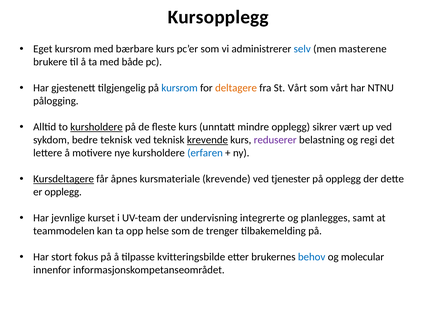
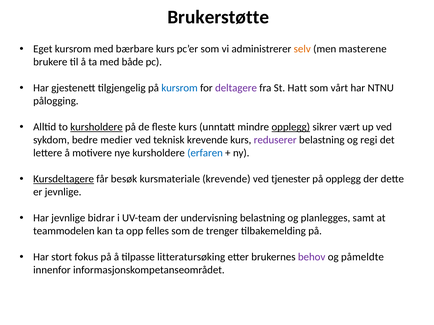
Kursopplegg: Kursopplegg -> Brukerstøtte (218, 17)
selv colour: blue -> orange (302, 49)
deltagere colour: orange -> purple (236, 88)
St Vårt: Vårt -> Hatt (297, 88)
opplegg underline: none -> present (291, 127)
bedre teknisk: teknisk -> medier (116, 140)
krevende underline: present -> none (207, 140)
åpnes: åpnes -> besøk (124, 179)
er opplegg: opplegg -> jevnlige (63, 192)
kurset: kurset -> bidrar (101, 218)
undervisning integrerte: integrerte -> belastning (263, 218)
helse: helse -> felles (157, 231)
kvitteringsbilde: kvitteringsbilde -> litteratursøking (191, 257)
behov colour: blue -> purple (312, 257)
molecular: molecular -> påmeldte (362, 257)
